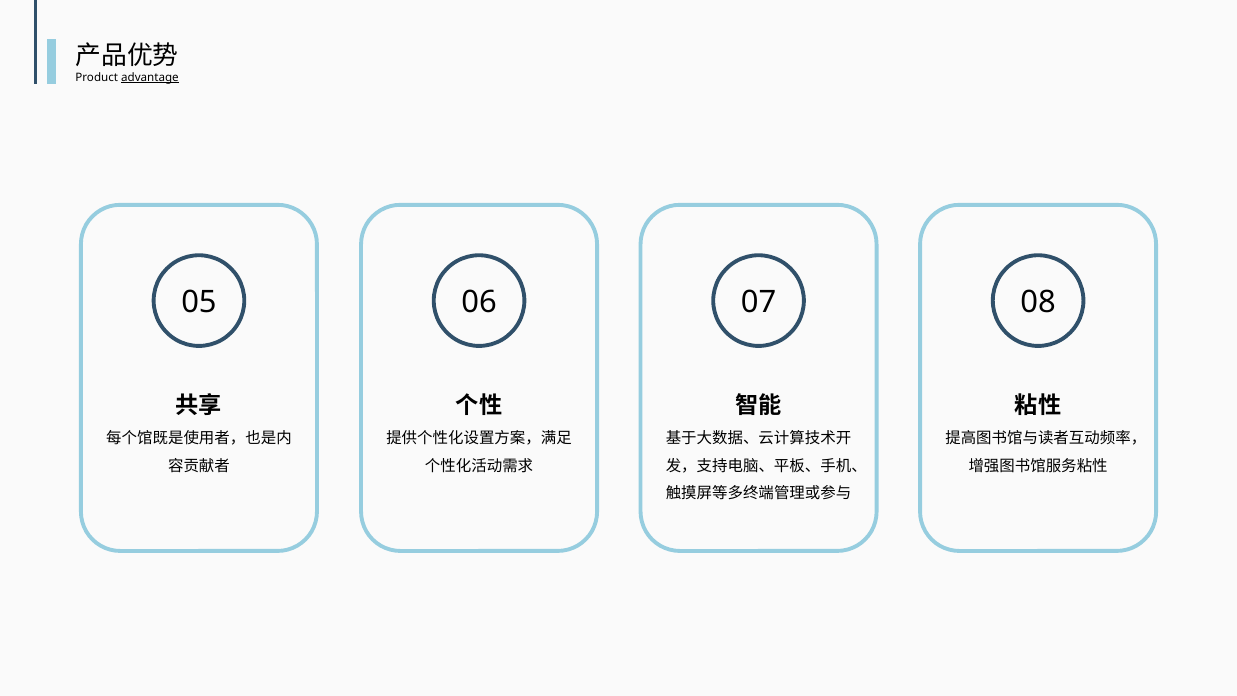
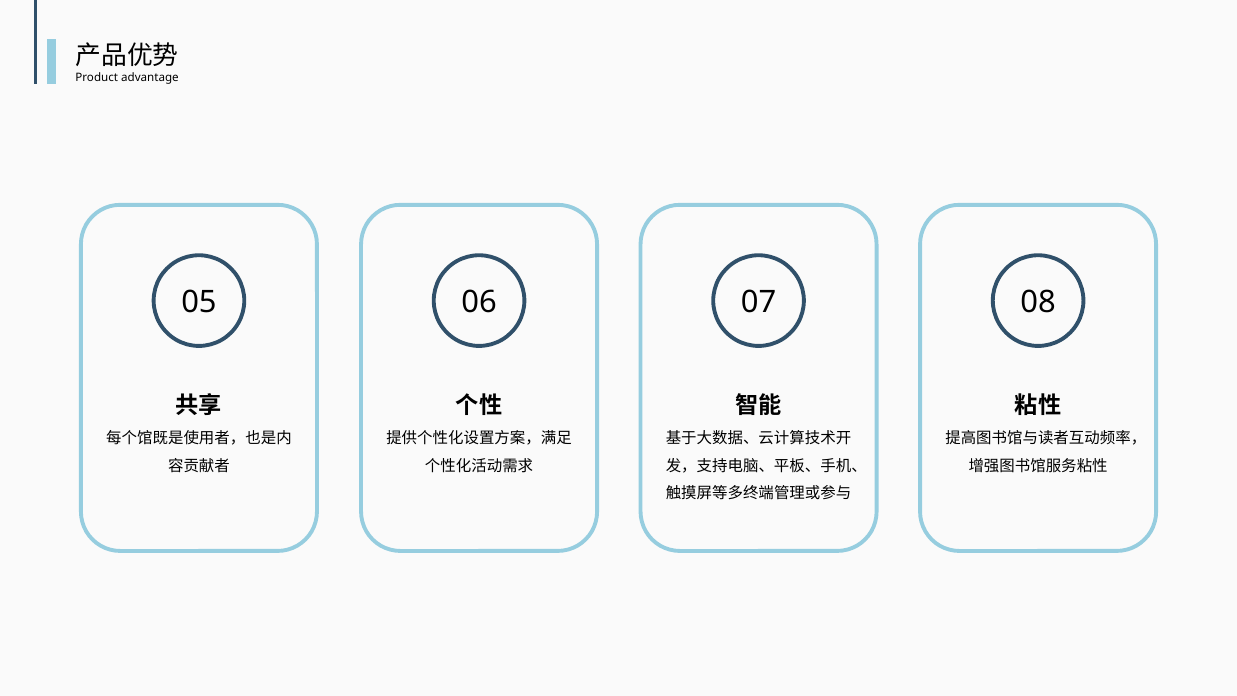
advantage underline: present -> none (150, 78)
